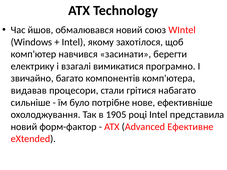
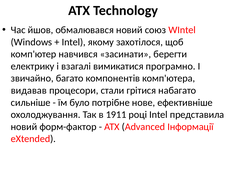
1905: 1905 -> 1911 (116, 115)
Ефективне: Ефективне -> Інформації (191, 127)
